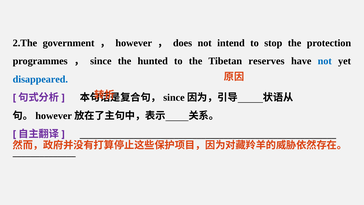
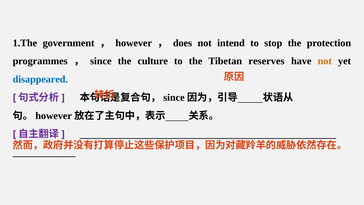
2.The: 2.The -> 1.The (25, 43)
hunted: hunted -> culture (153, 61)
not colour: blue -> orange (325, 61)
